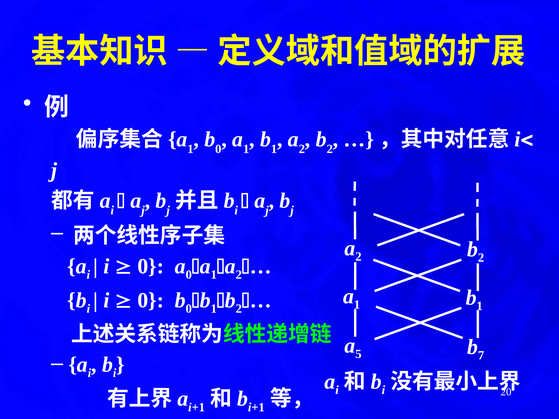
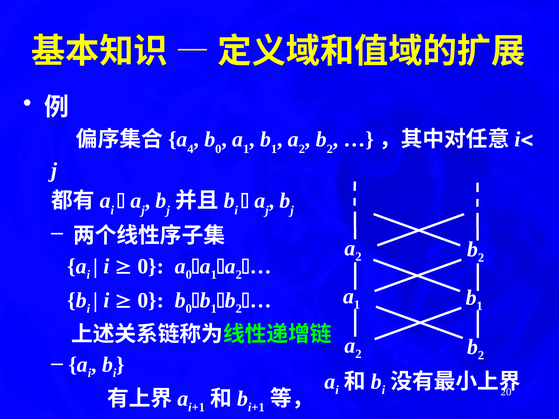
1: 1 -> 4 (190, 149)
5: 5 -> 2 (358, 354)
7: 7 -> 2 (481, 356)
